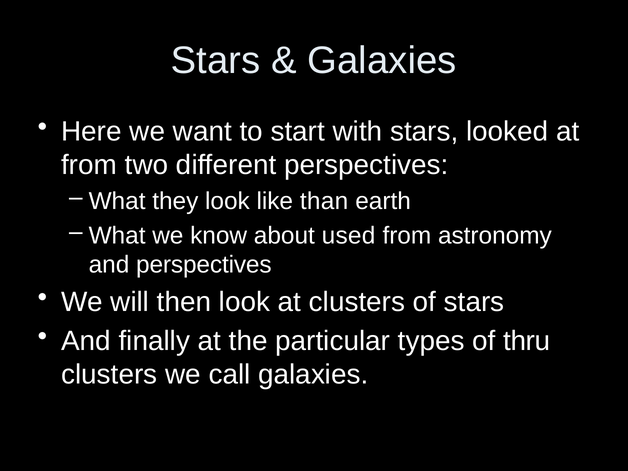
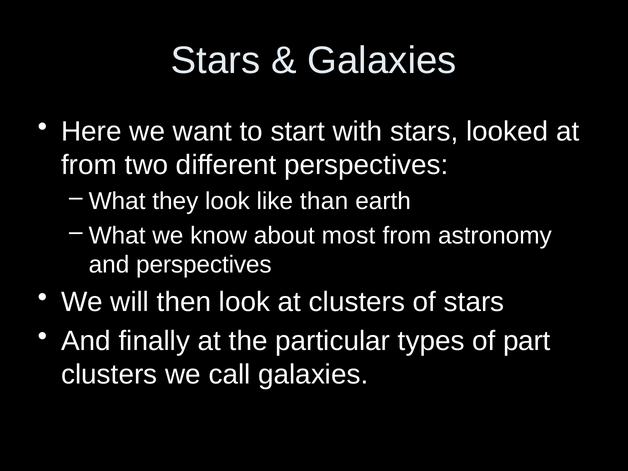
used: used -> most (349, 236)
thru: thru -> part (527, 341)
